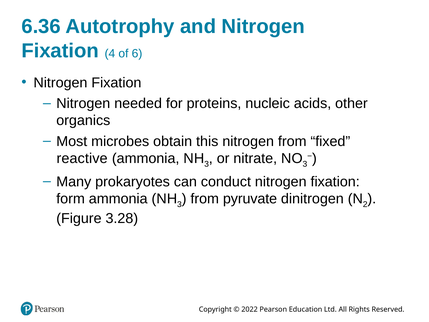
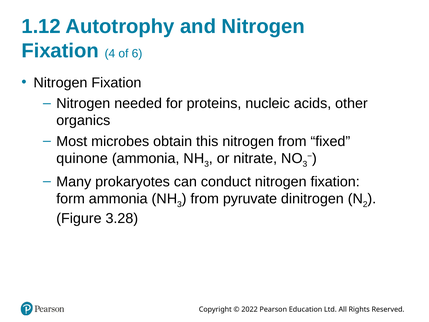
6.36: 6.36 -> 1.12 (41, 27)
reactive: reactive -> quinone (82, 158)
